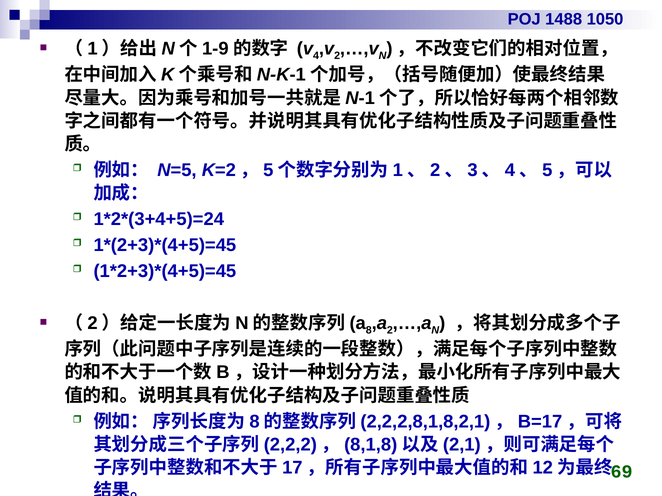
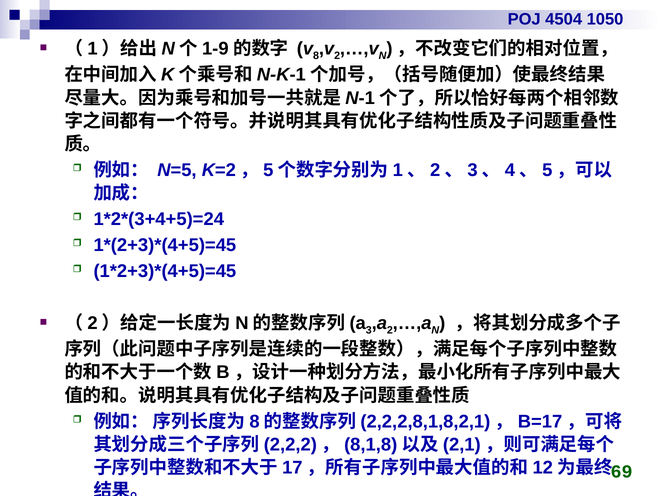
1488: 1488 -> 4504 (564, 19)
4: 4 -> 8 (316, 56)
8: 8 -> 3 (369, 331)
